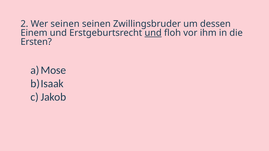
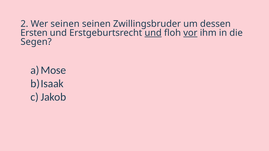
Einem: Einem -> Ersten (34, 33)
vor underline: none -> present (190, 33)
Ersten: Ersten -> Segen (36, 42)
